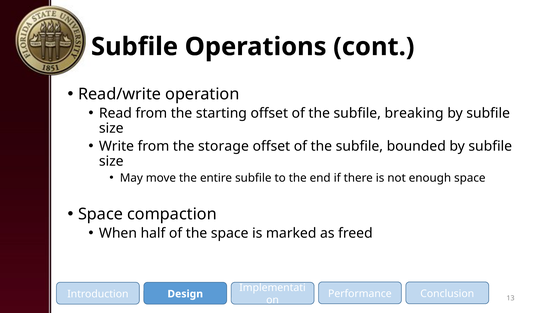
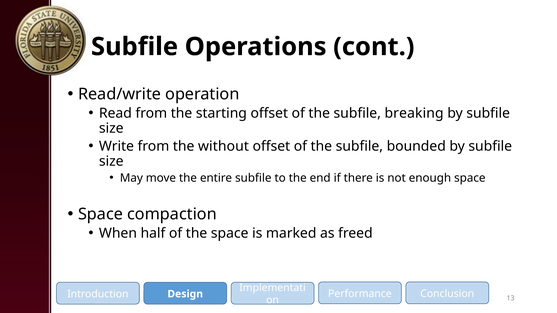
storage: storage -> without (223, 146)
